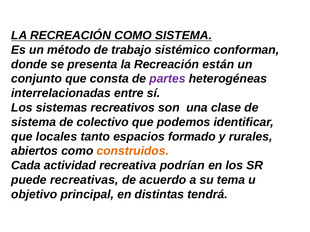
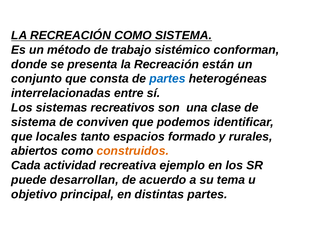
partes colour: purple -> blue (167, 79)
colectivo: colectivo -> conviven (103, 122)
podrían: podrían -> ejemplo (182, 166)
recreativas: recreativas -> desarrollan (84, 180)
distintas tendrá: tendrá -> partes (207, 195)
